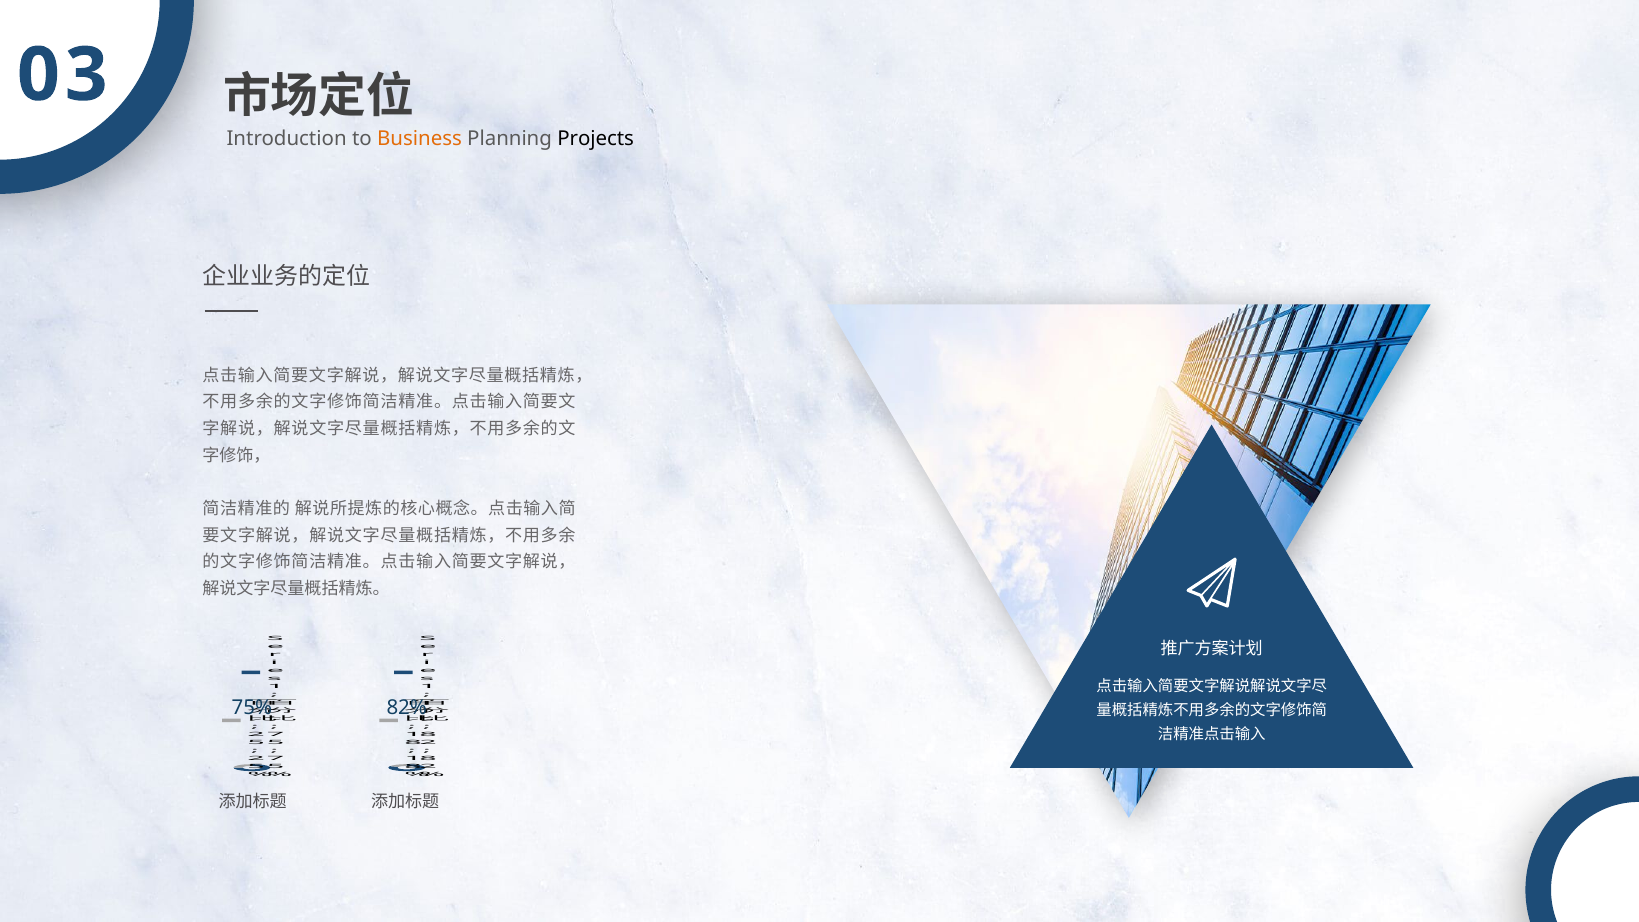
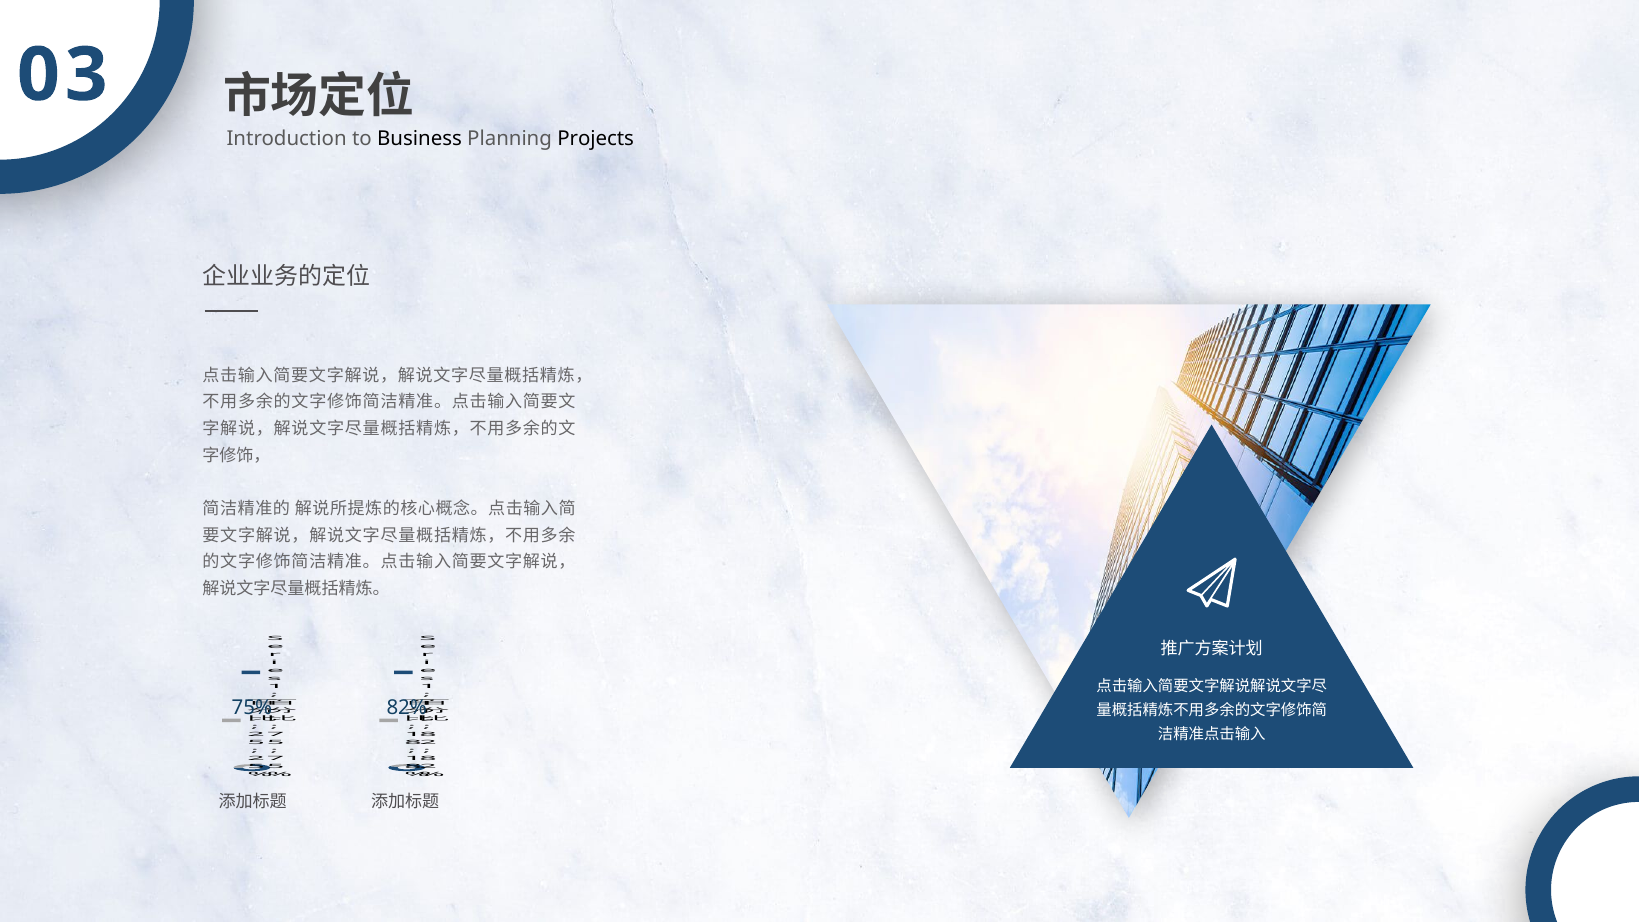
Business colour: orange -> black (419, 138)
